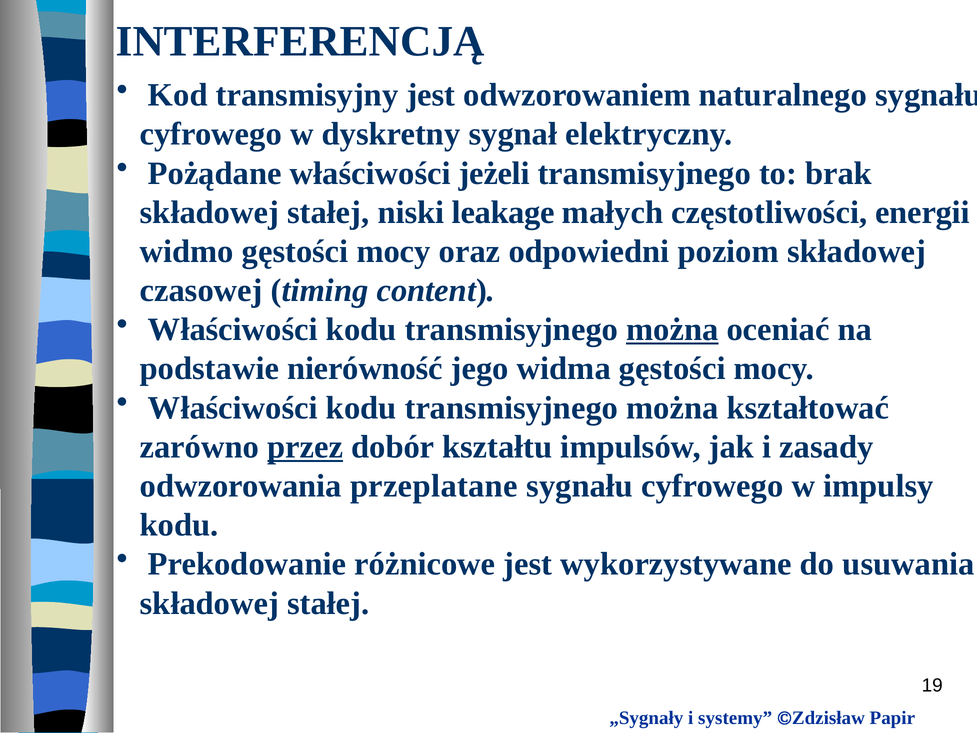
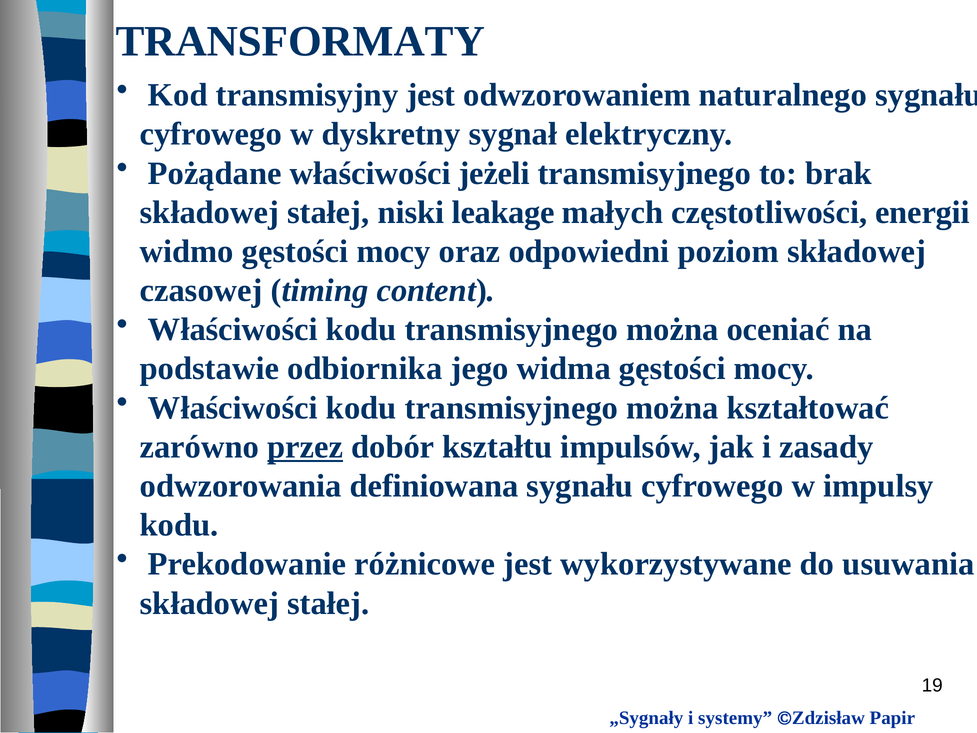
INTERFERENCJĄ: INTERFERENCJĄ -> TRANSFORMATY (300, 42)
można underline: present -> none (672, 330)
nierówność: nierówność -> odbiornika (365, 369)
przeplatane: przeplatane -> definiowana (434, 486)
